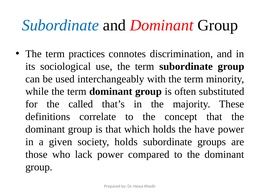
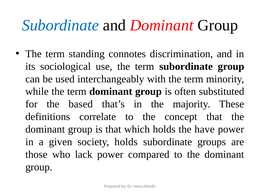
practices: practices -> standing (87, 54)
called: called -> based (81, 104)
